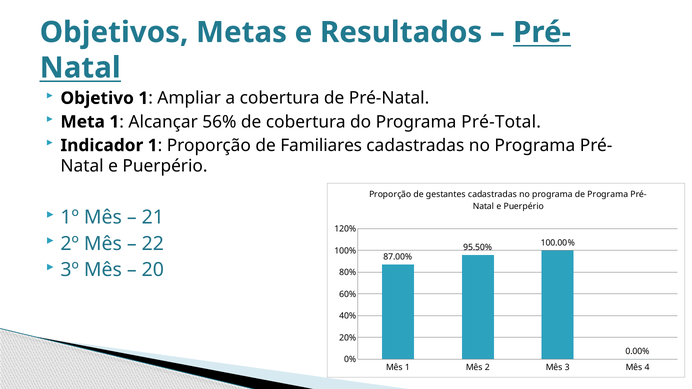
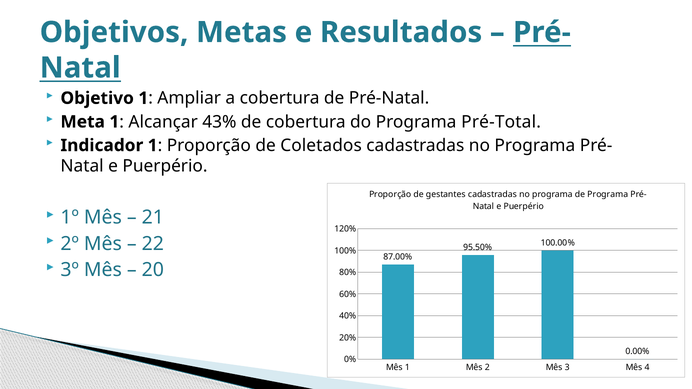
56%: 56% -> 43% (219, 122)
Familiares: Familiares -> Coletados (321, 146)
